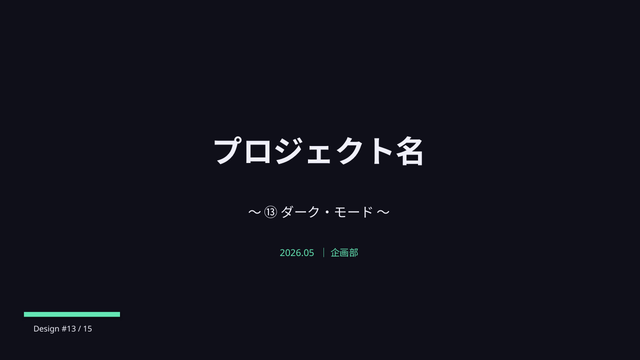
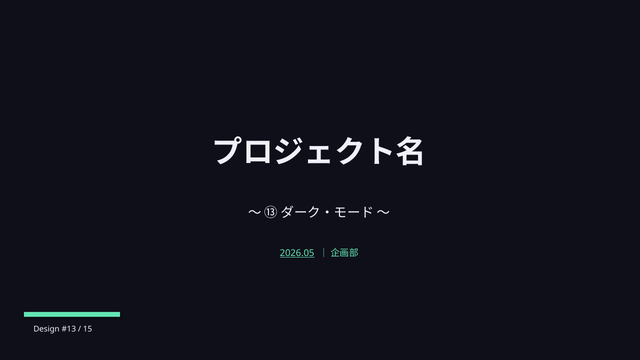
2026.05 underline: none -> present (297, 253)
